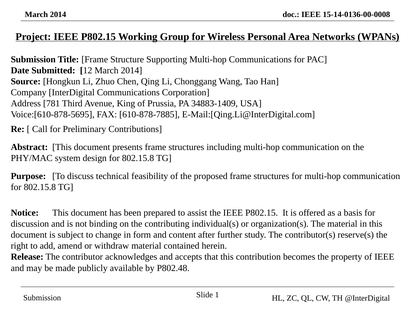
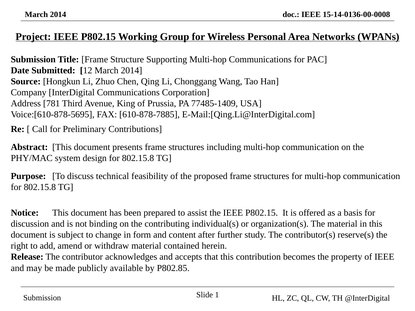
34883-1409: 34883-1409 -> 77485-1409 (215, 104)
P802.48: P802.48 -> P802.85 (173, 268)
